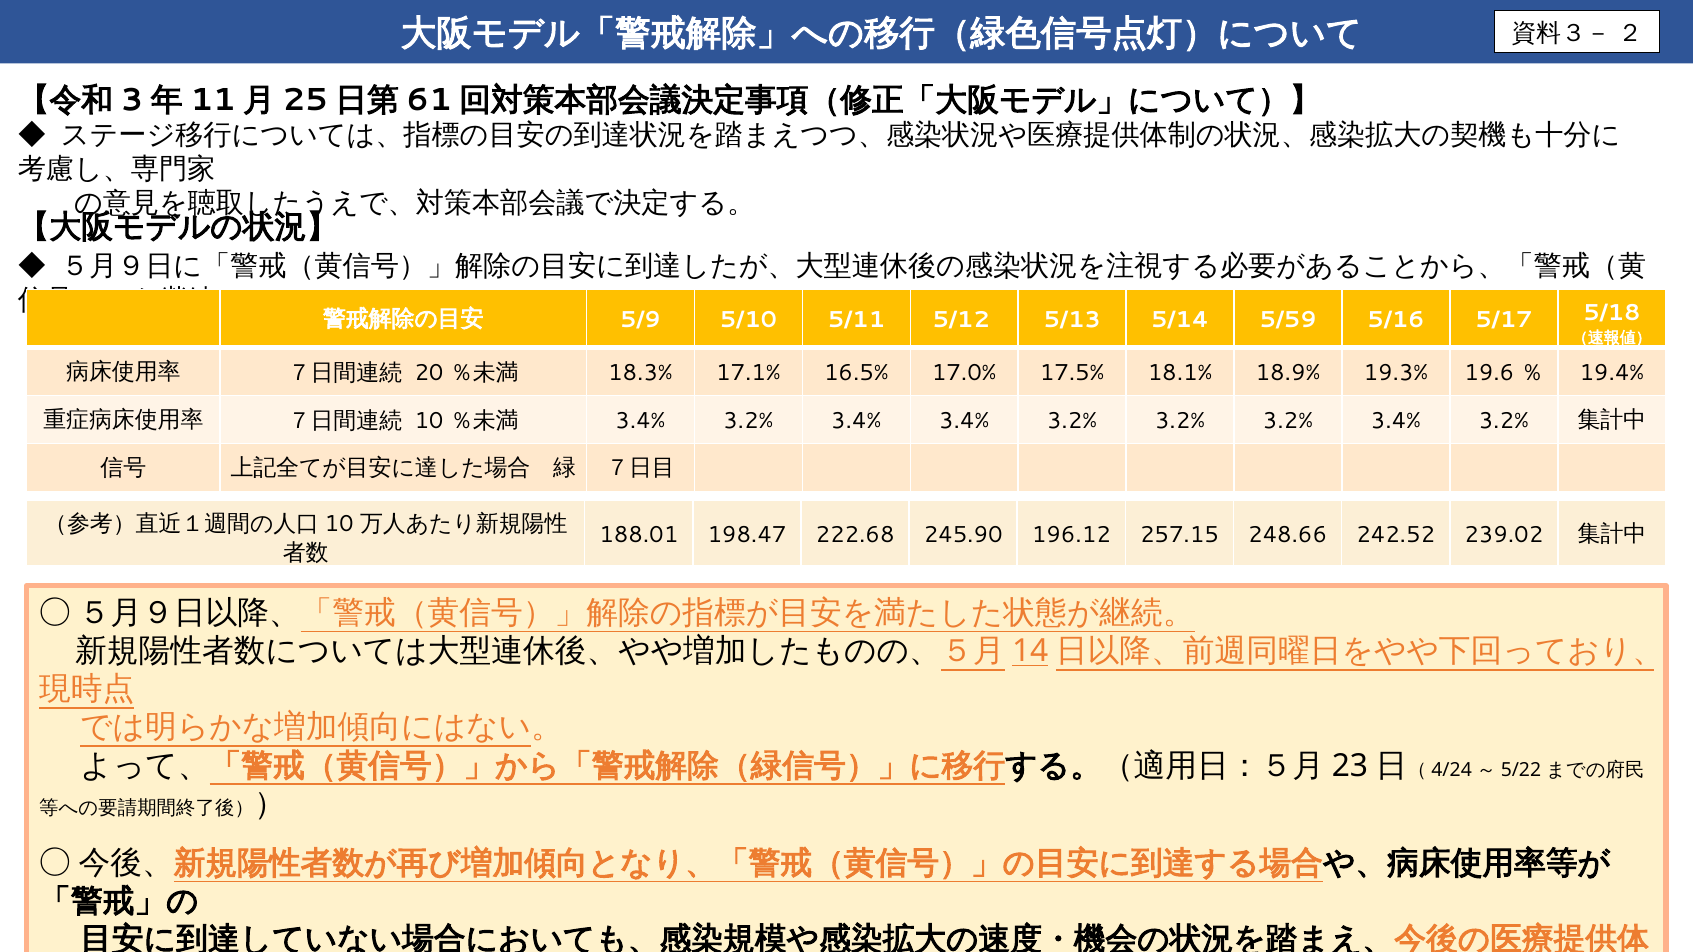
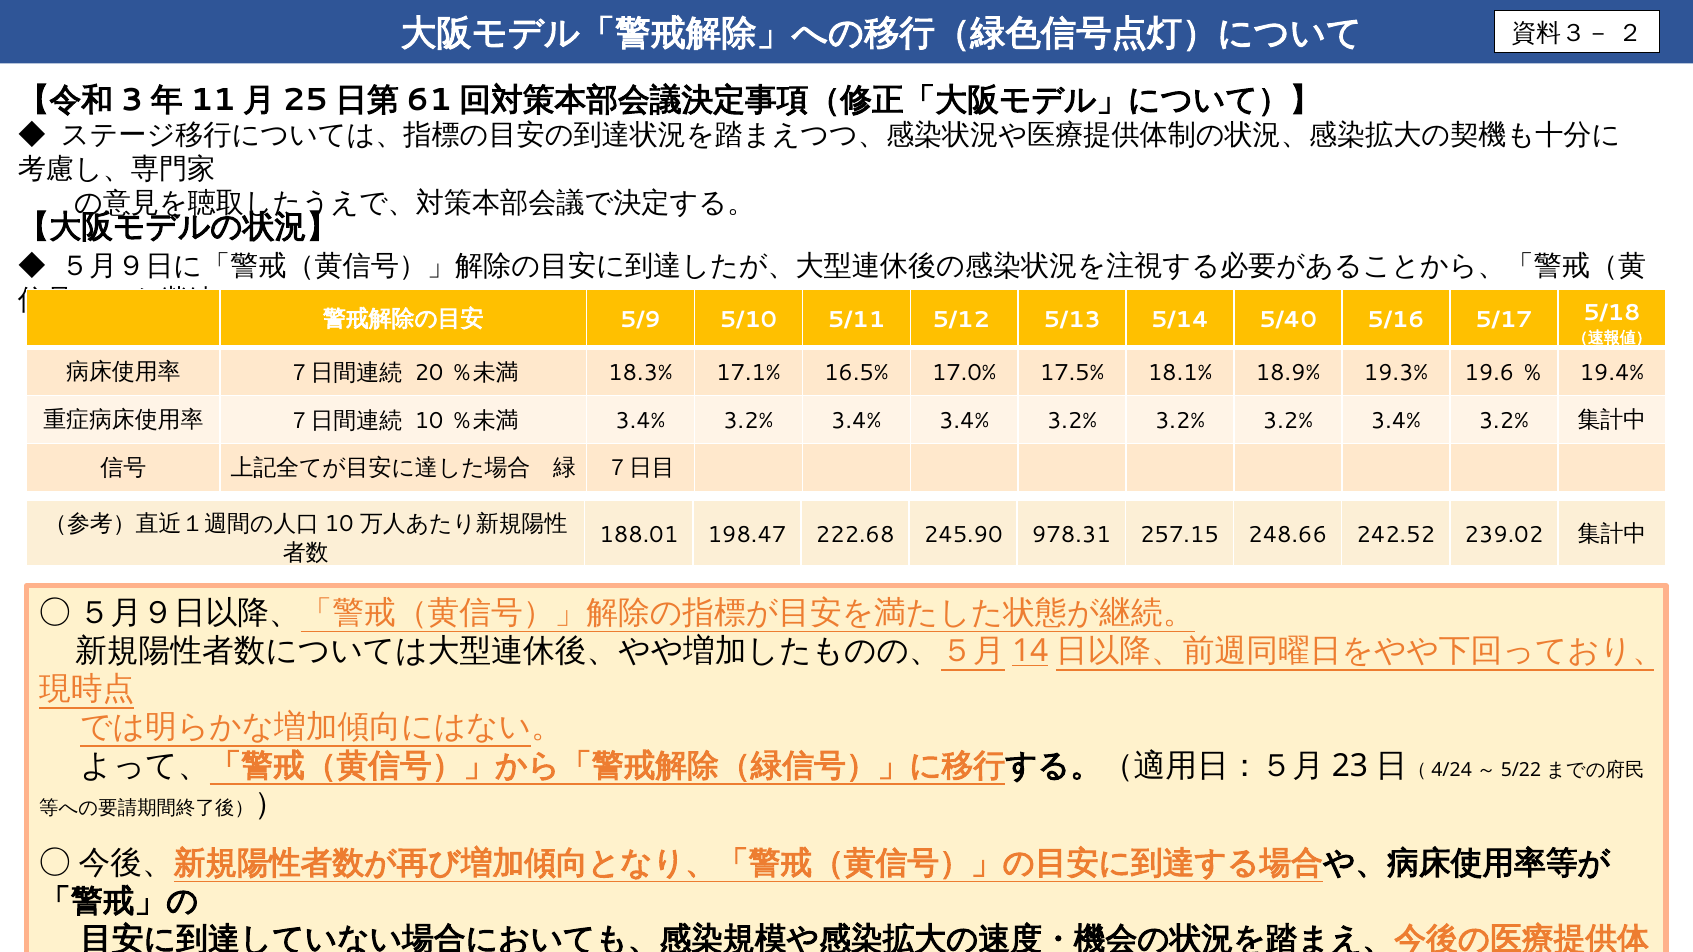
5/59: 5/59 -> 5/40 (1288, 320)
196.12: 196.12 -> 978.31 (1071, 535)
